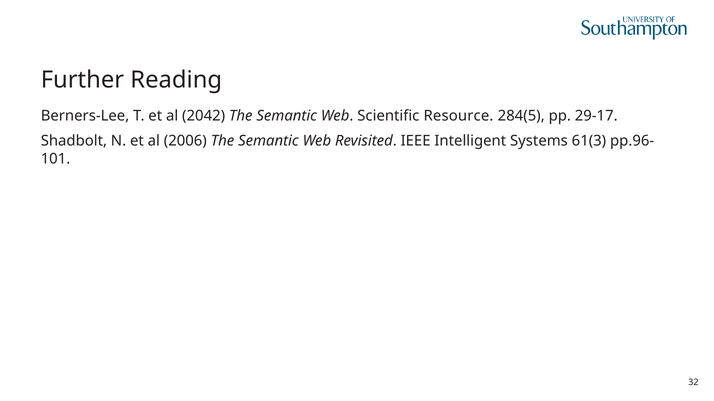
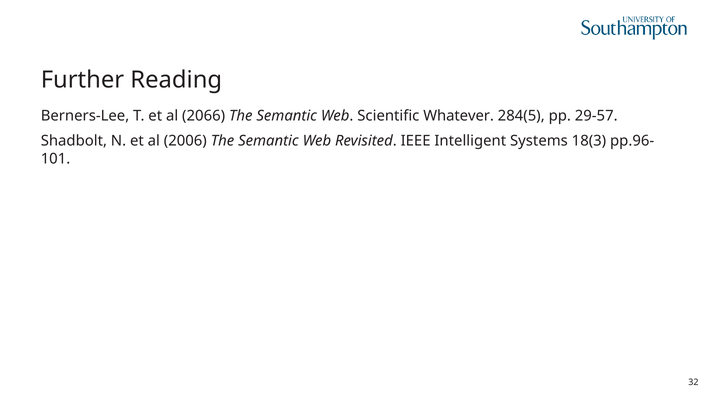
2042: 2042 -> 2066 (204, 116)
Resource: Resource -> Whatever (459, 116)
29-17: 29-17 -> 29-57 (596, 116)
61(3: 61(3 -> 18(3 (589, 141)
